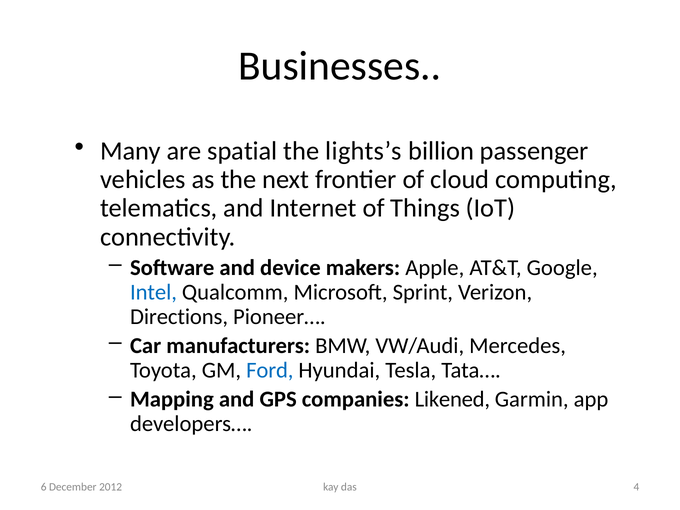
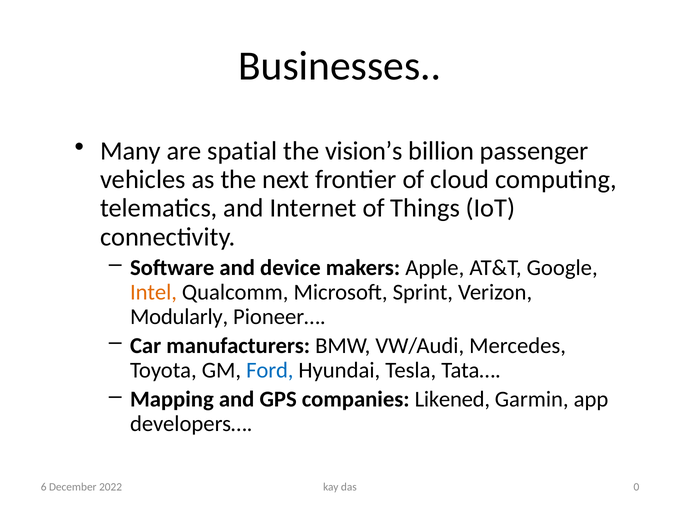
lights’s: lights’s -> vision’s (364, 151)
Intel colour: blue -> orange (153, 292)
Directions: Directions -> Modularly (179, 317)
4: 4 -> 0 (636, 487)
2012: 2012 -> 2022 (111, 487)
